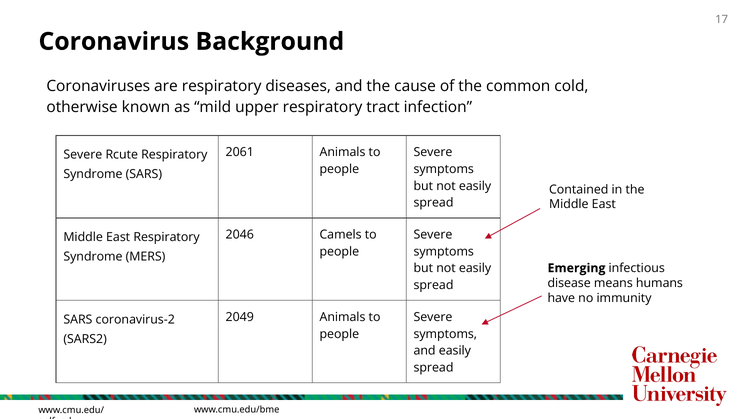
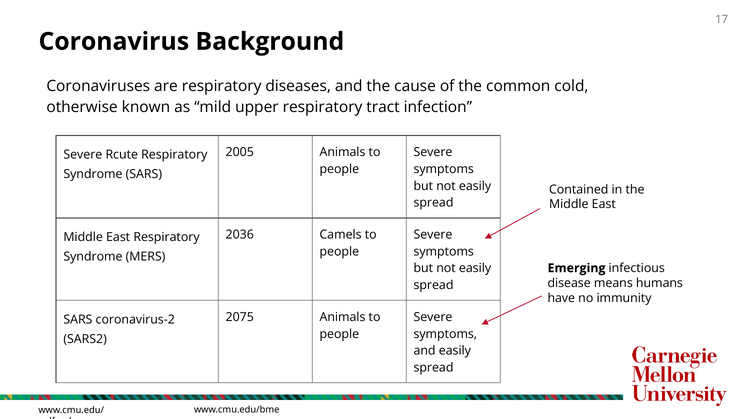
2061: 2061 -> 2005 (240, 152)
2046: 2046 -> 2036 (240, 234)
2049: 2049 -> 2075 (240, 317)
